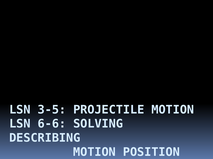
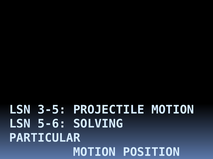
6-6: 6-6 -> 5-6 (52, 124)
DESCRIBING: DESCRIBING -> PARTICULAR (45, 139)
